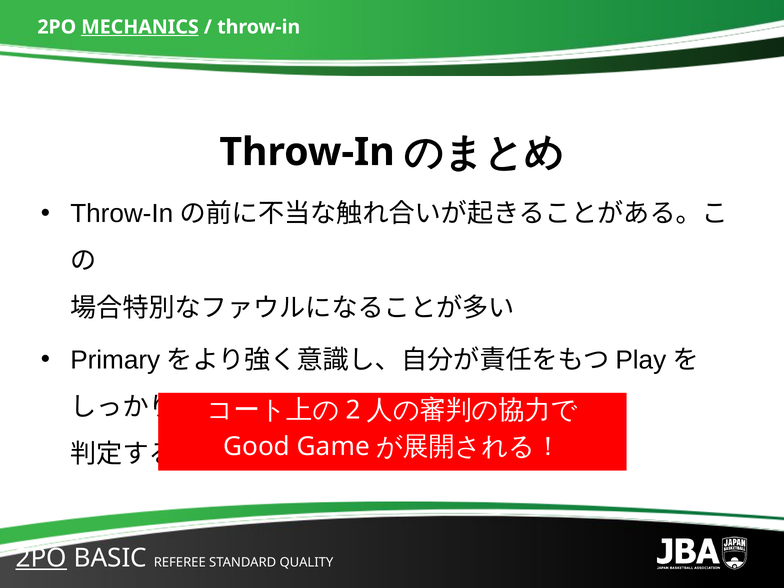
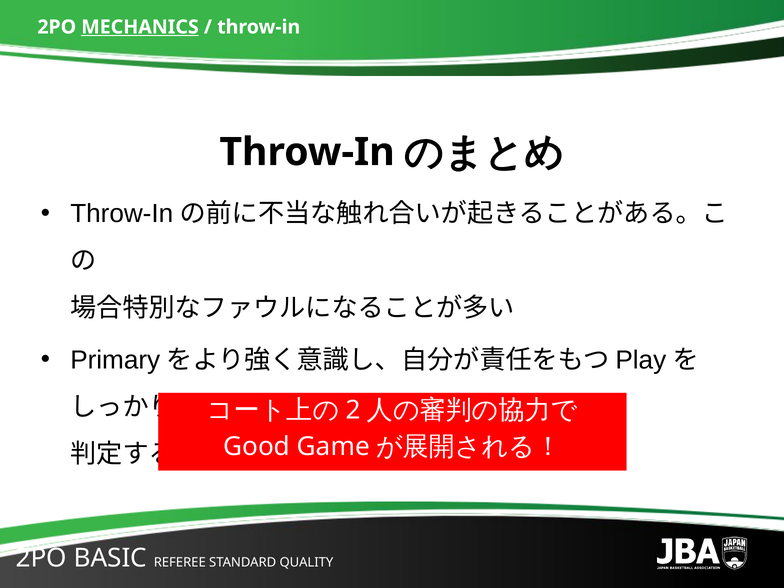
2PO underline: present -> none (41, 558)
